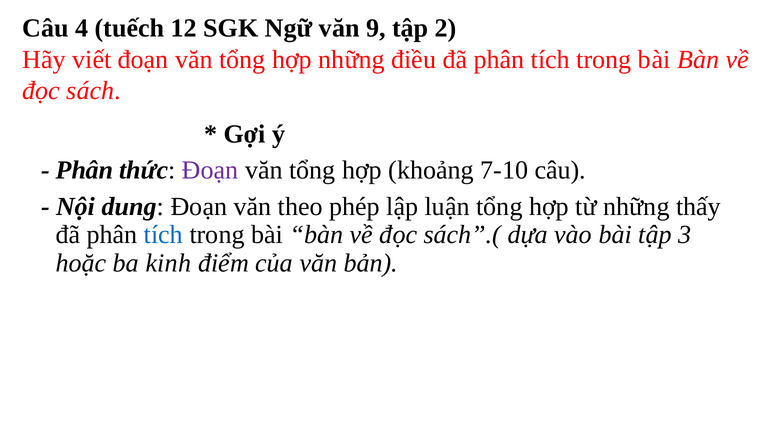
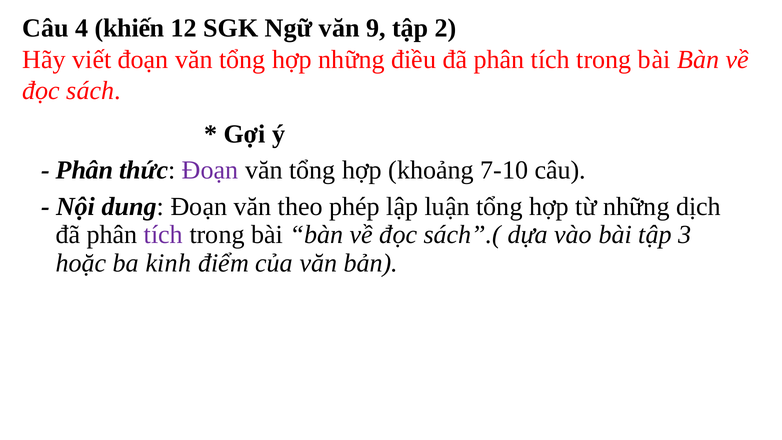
tuếch: tuếch -> khiến (130, 28)
thấy: thấy -> dịch (699, 207)
tích colour: blue -> purple (163, 235)
